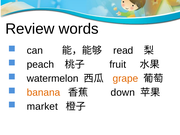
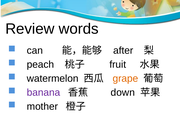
read: read -> after (123, 50)
banana colour: orange -> purple (43, 92)
market: market -> mother (42, 106)
